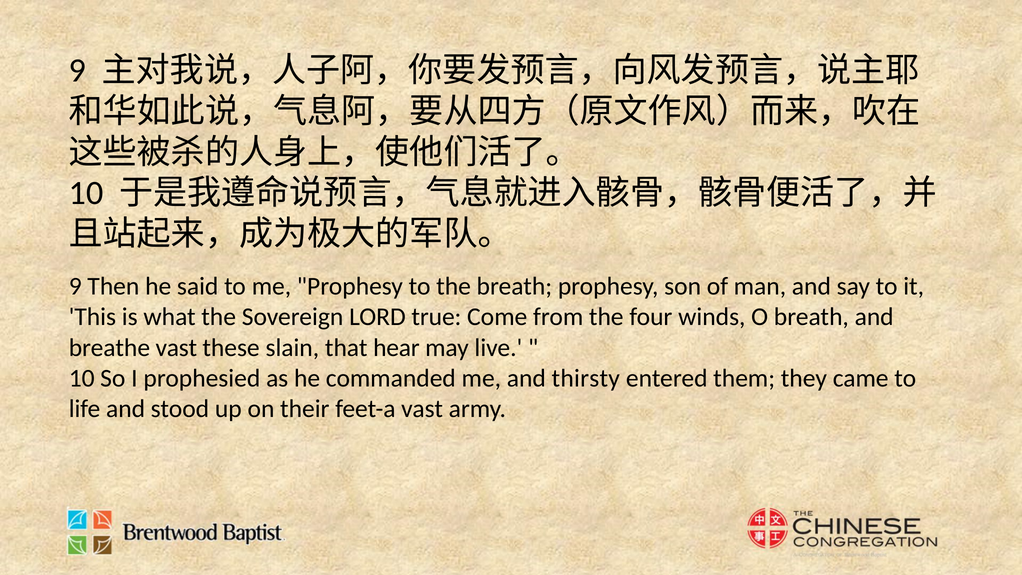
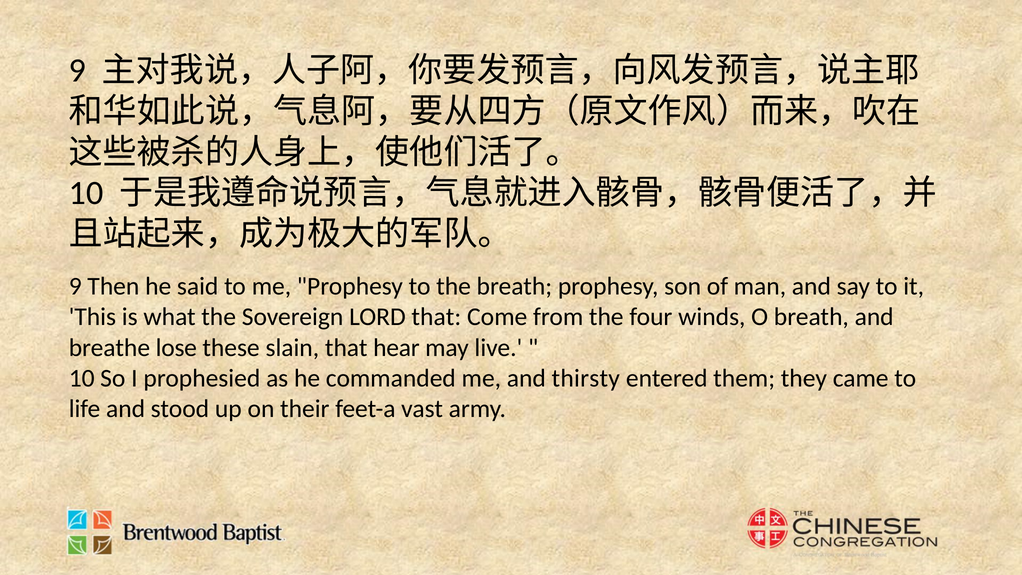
LORD true: true -> that (436, 317)
breathe vast: vast -> lose (176, 348)
